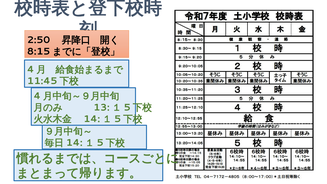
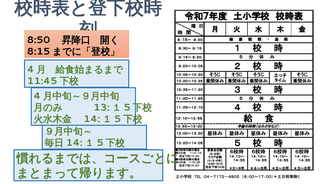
2:50: 2:50 -> 8:50 (39, 40)
